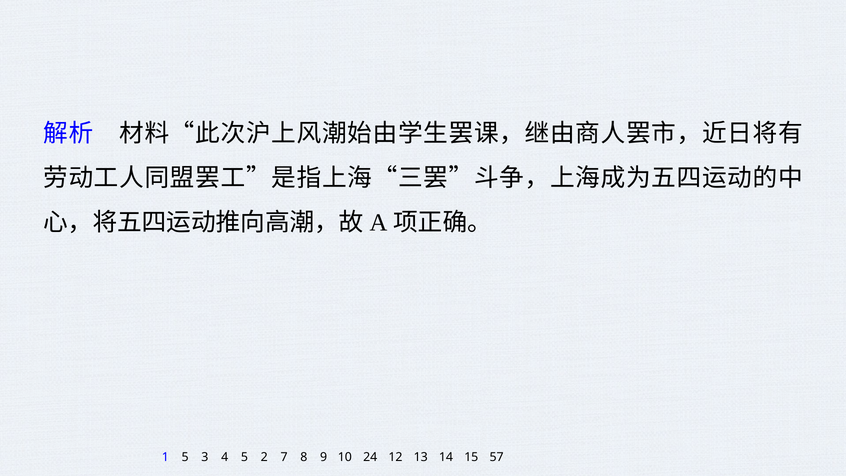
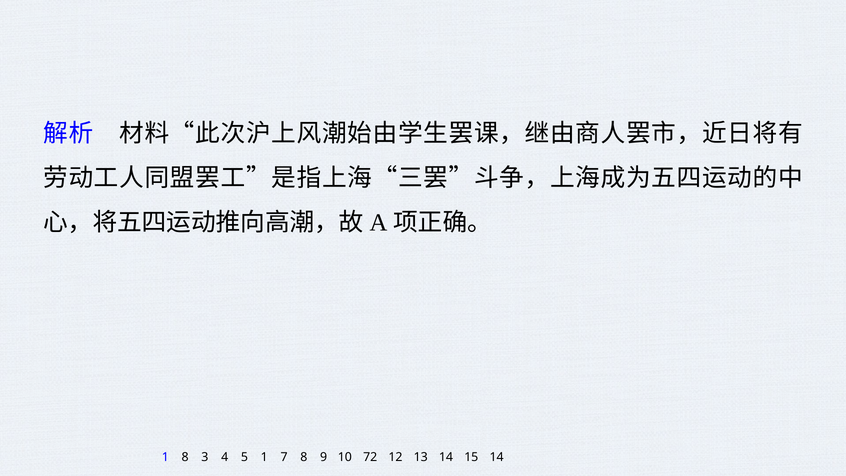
1 5: 5 -> 8 (185, 457)
5 2: 2 -> 1 (264, 457)
24: 24 -> 72 (370, 457)
15 57: 57 -> 14 (497, 457)
